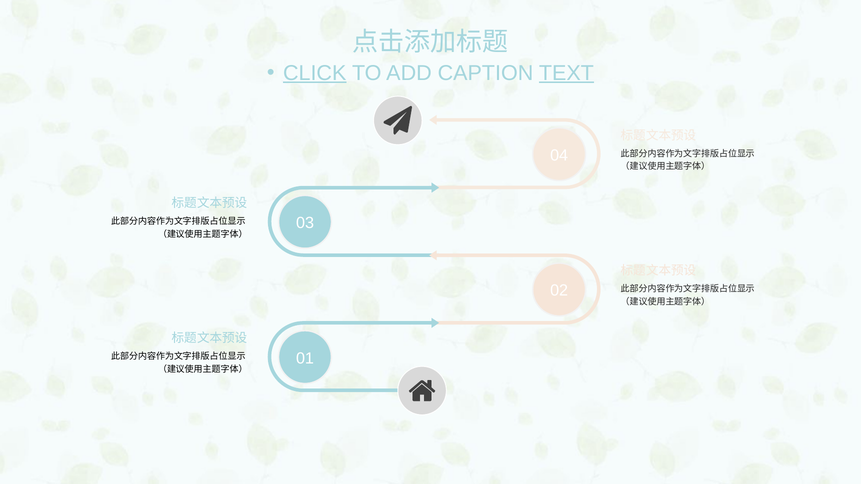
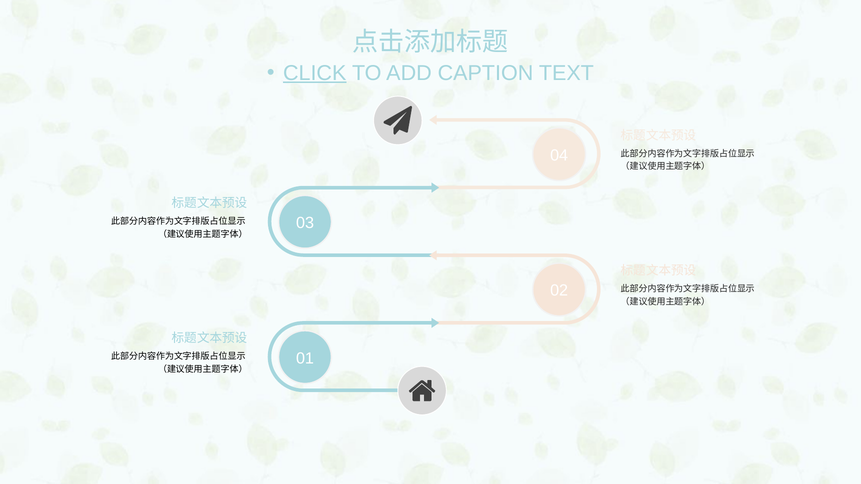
TEXT underline: present -> none (566, 73)
